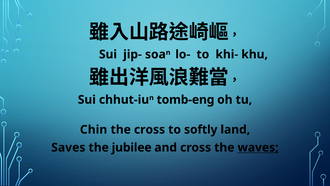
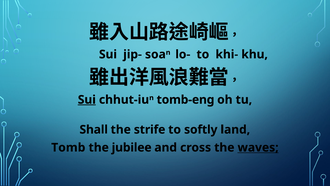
Sui underline: none -> present (87, 100)
Chin: Chin -> Shall (94, 129)
the cross: cross -> strife (150, 129)
Saves: Saves -> Tomb (68, 147)
